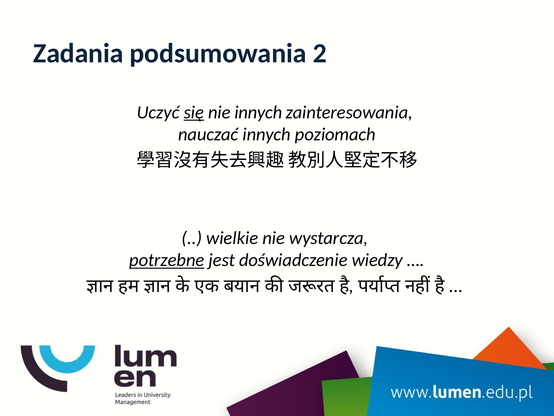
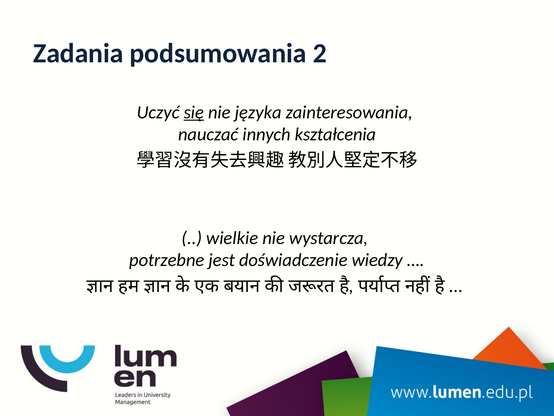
nie innych: innych -> języka (258, 112)
poziomach: poziomach -> kształcenia (335, 134)
potrzebne underline: present -> none (167, 260)
